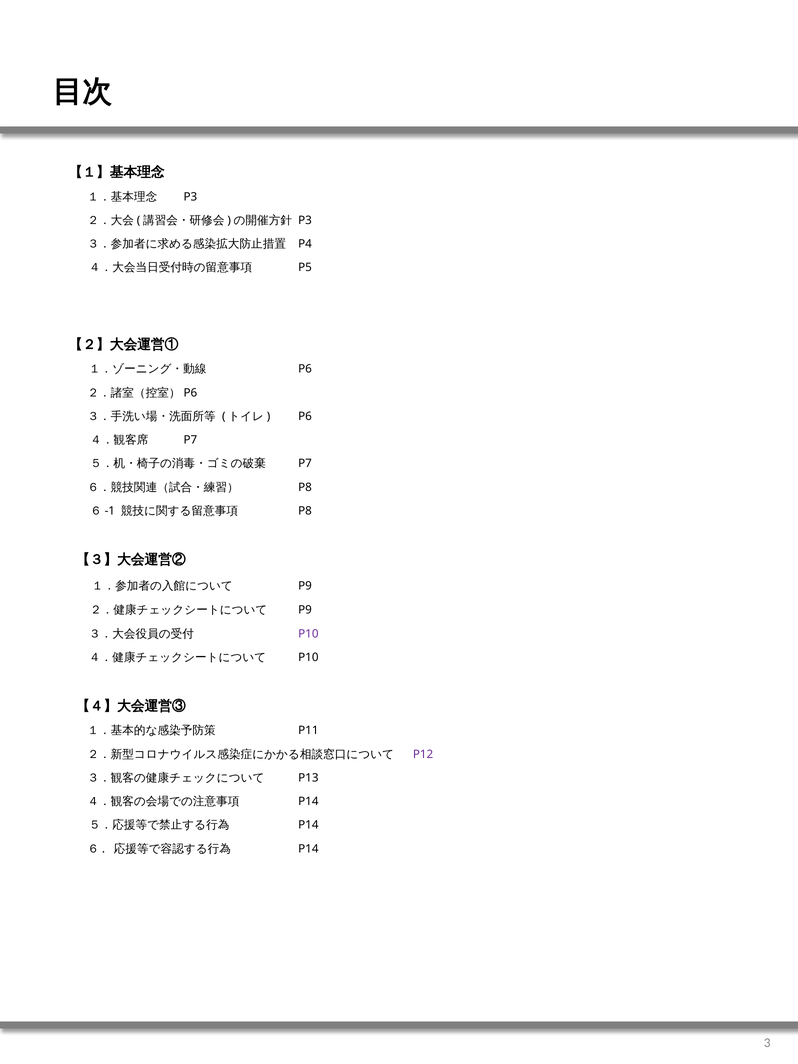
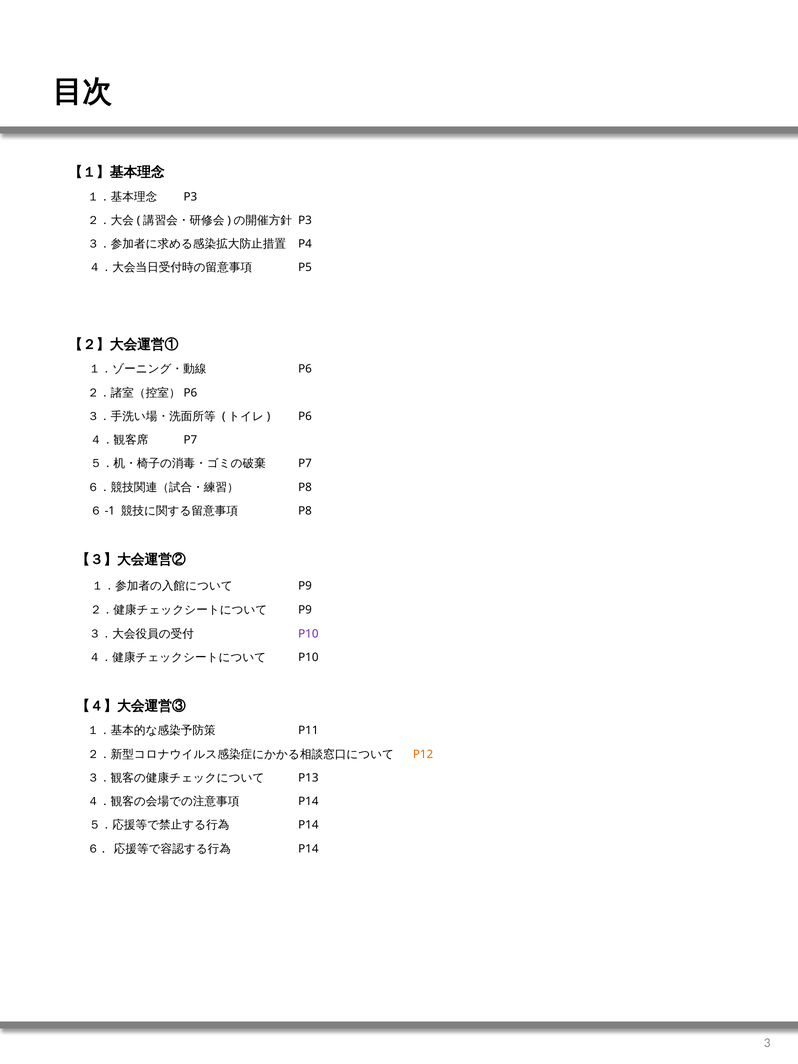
P12 colour: purple -> orange (423, 754)
